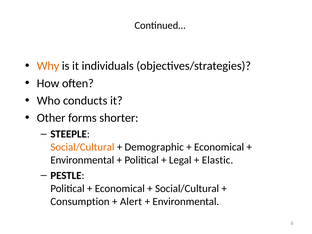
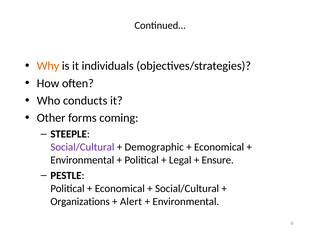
shorter: shorter -> coming (119, 118)
Social/Cultural colour: orange -> purple (82, 147)
Elastic: Elastic -> Ensure (218, 160)
Consumption: Consumption -> Organizations (80, 201)
